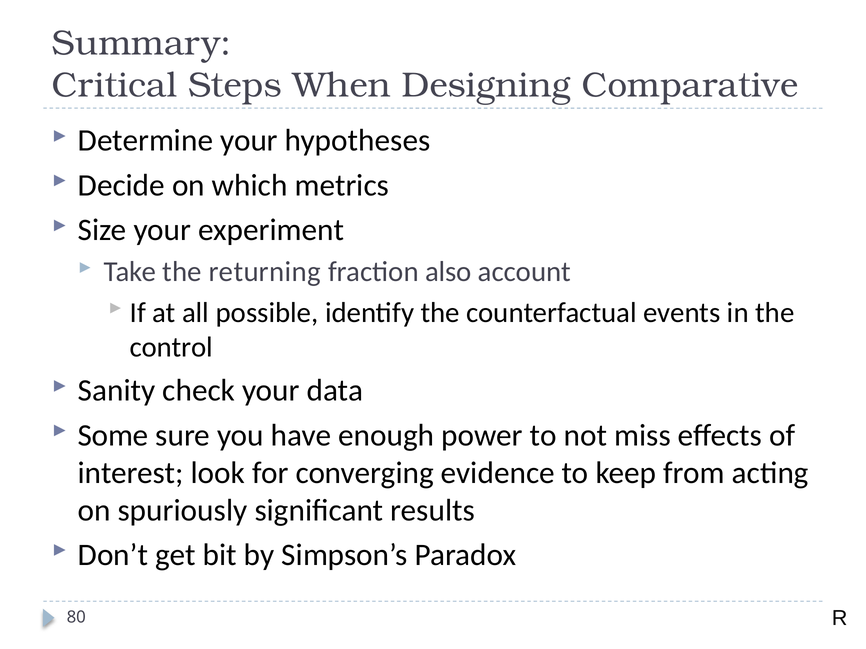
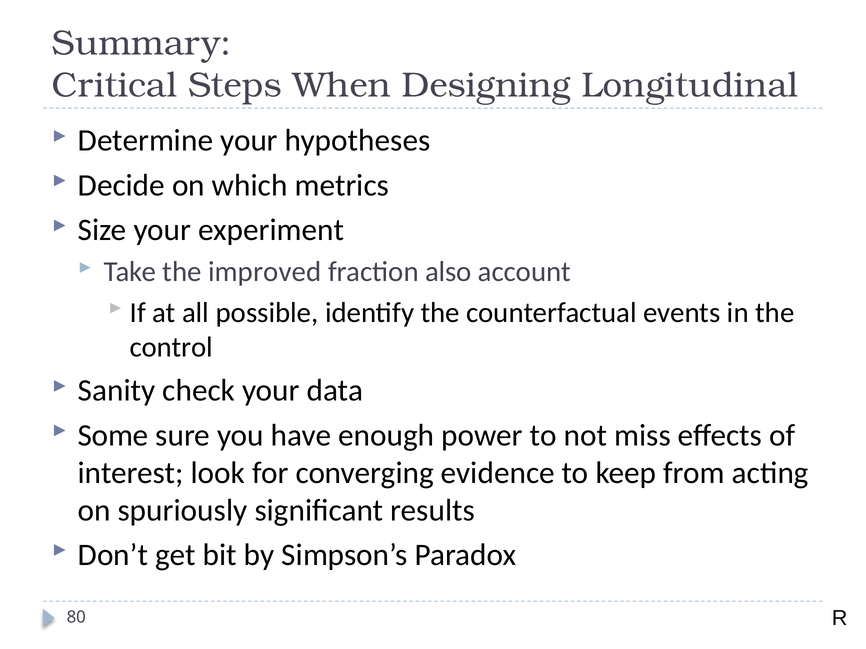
Comparative: Comparative -> Longitudinal (690, 85)
returning: returning -> improved (265, 272)
